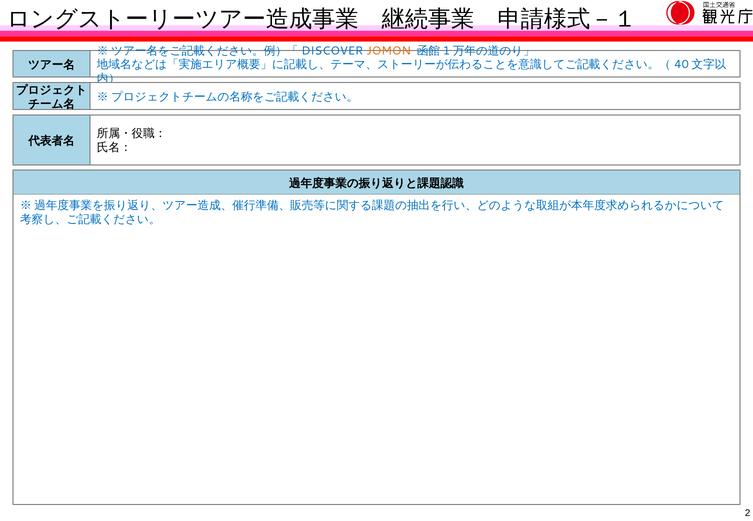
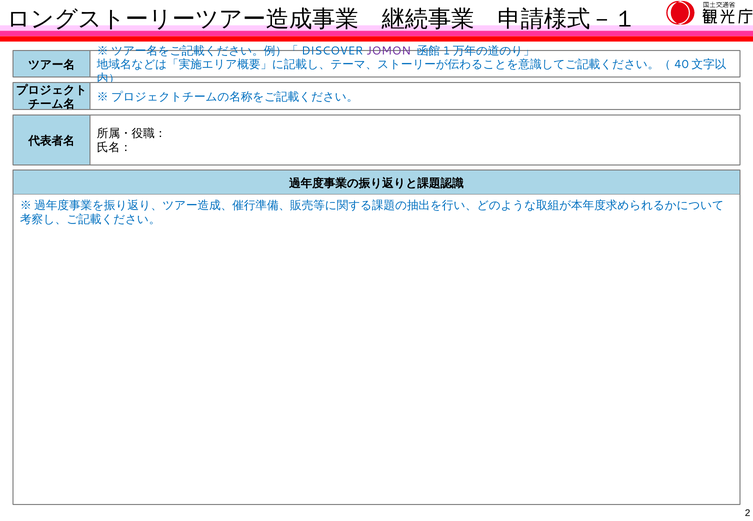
JOMON colour: orange -> purple (389, 51)
